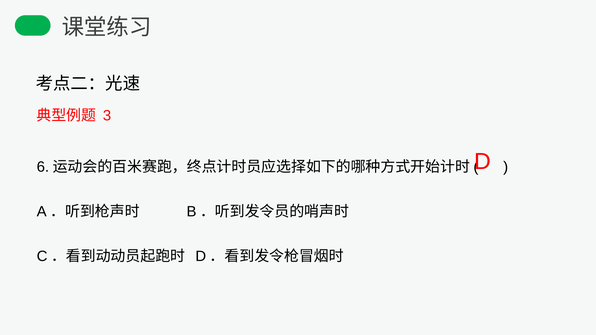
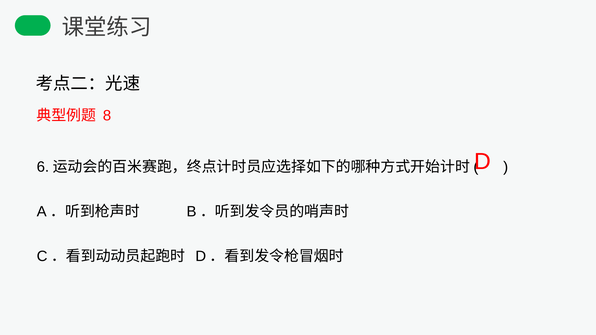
3: 3 -> 8 (107, 116)
